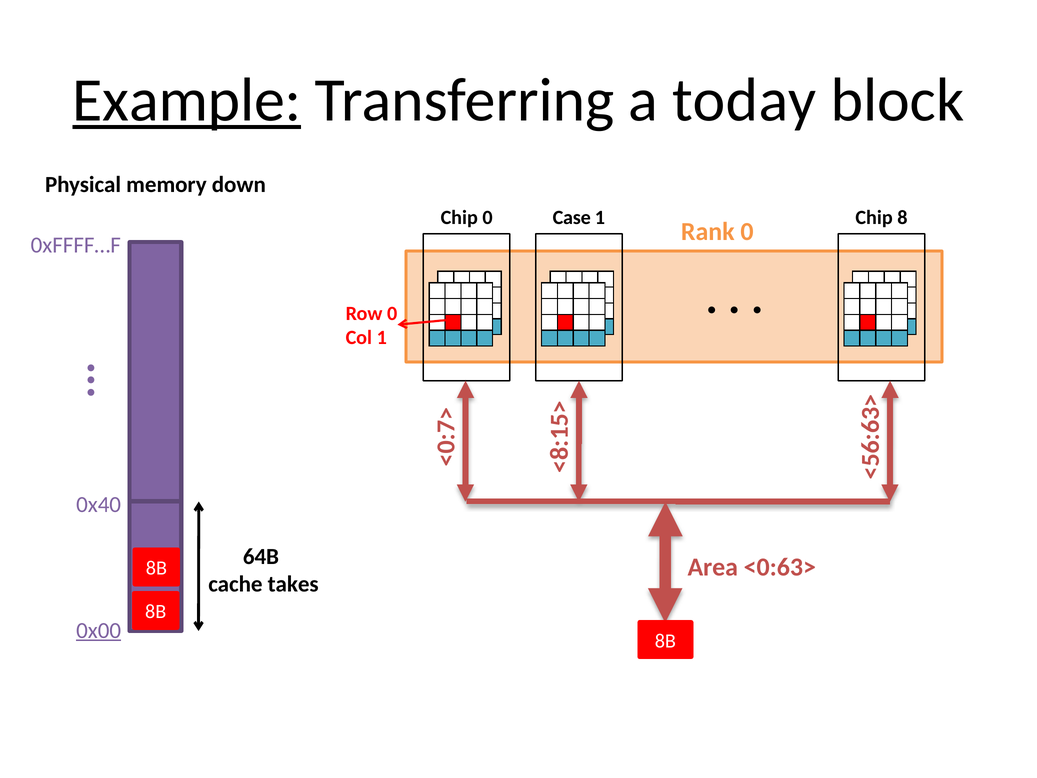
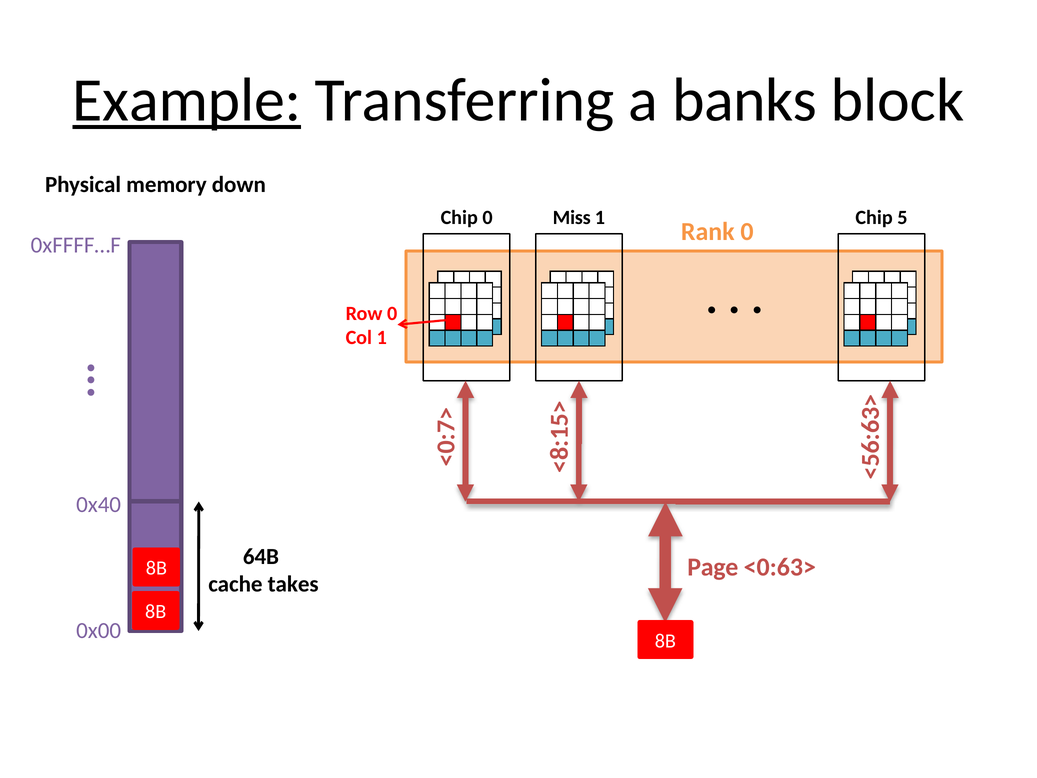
today: today -> banks (745, 100)
Case: Case -> Miss (572, 217)
Chip 8: 8 -> 5 (902, 218)
Area: Area -> Page (713, 567)
0x00 underline: present -> none (99, 630)
